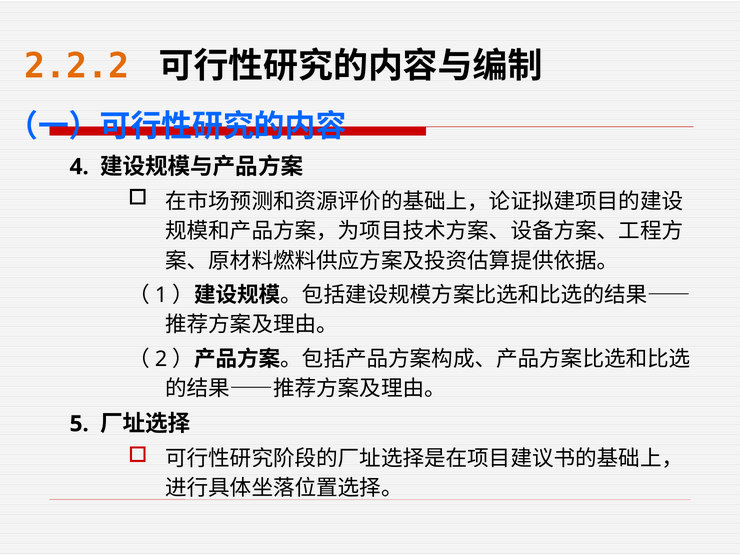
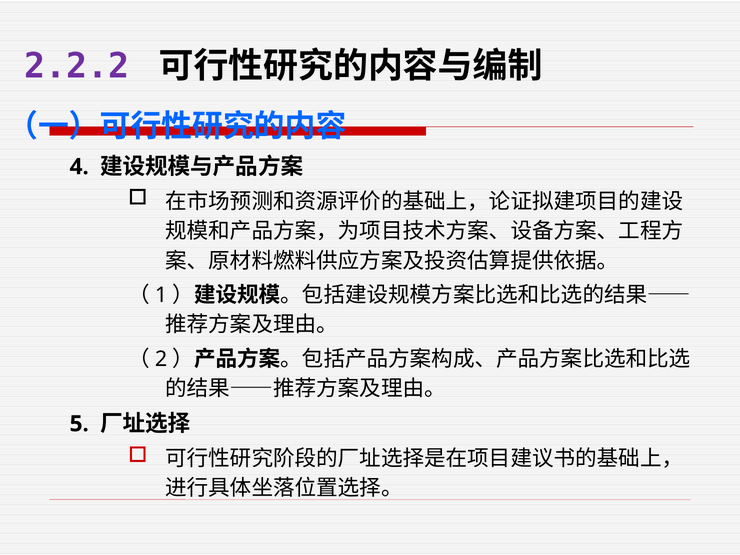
2.2.2 colour: orange -> purple (77, 66)
